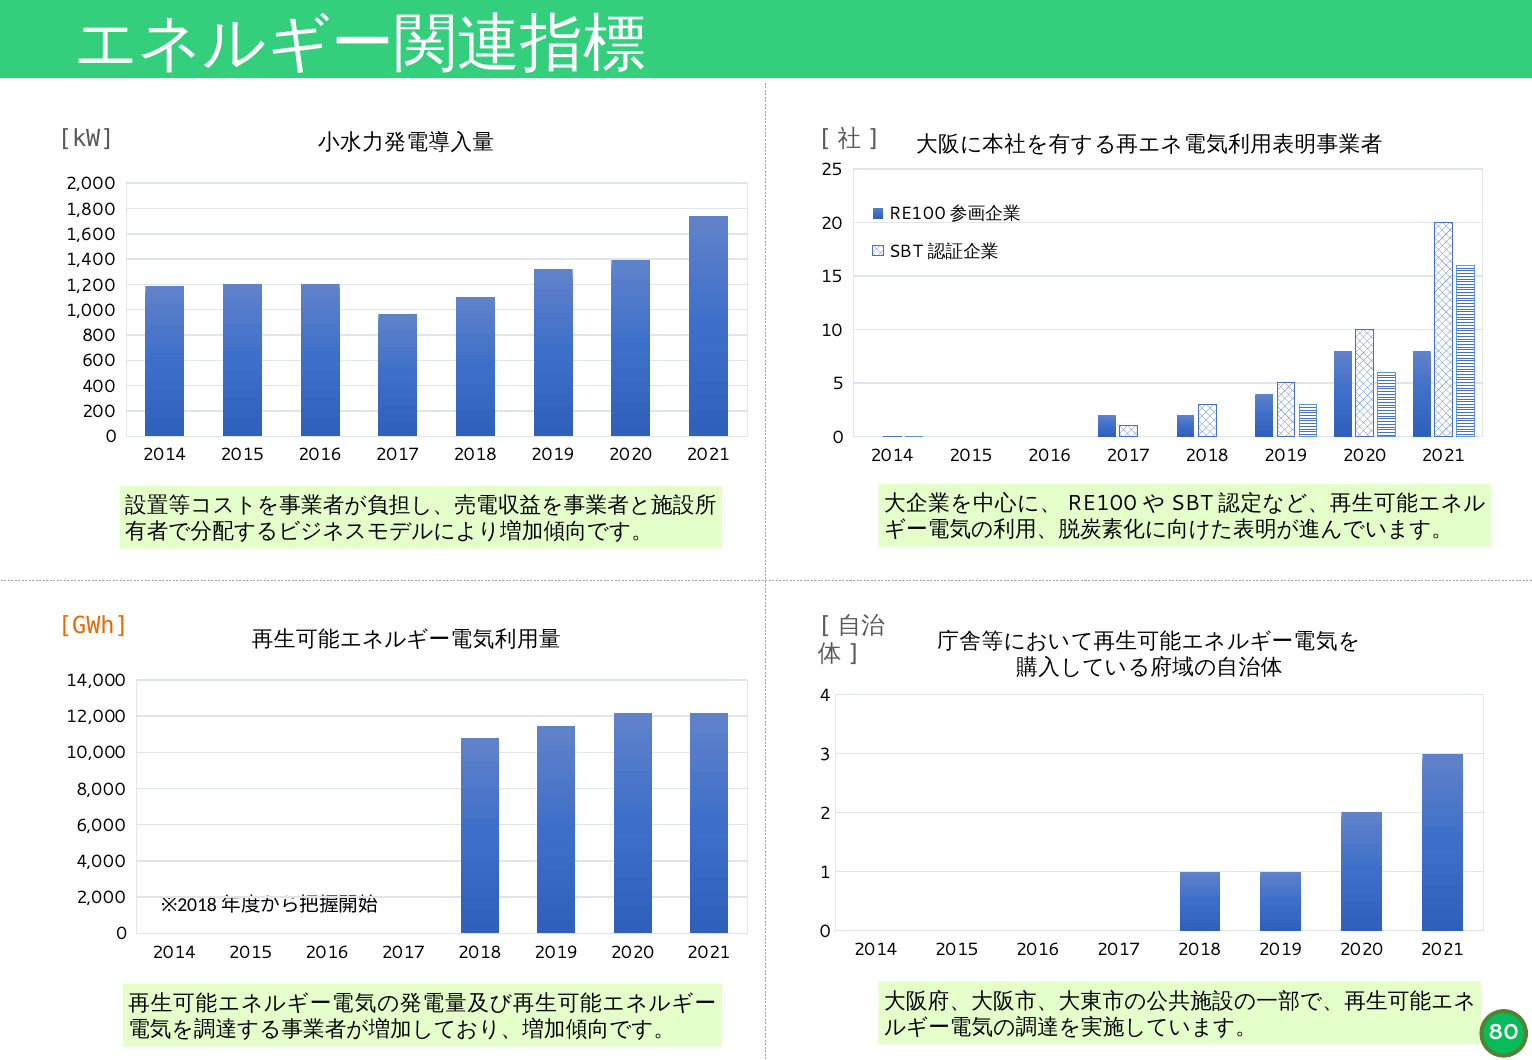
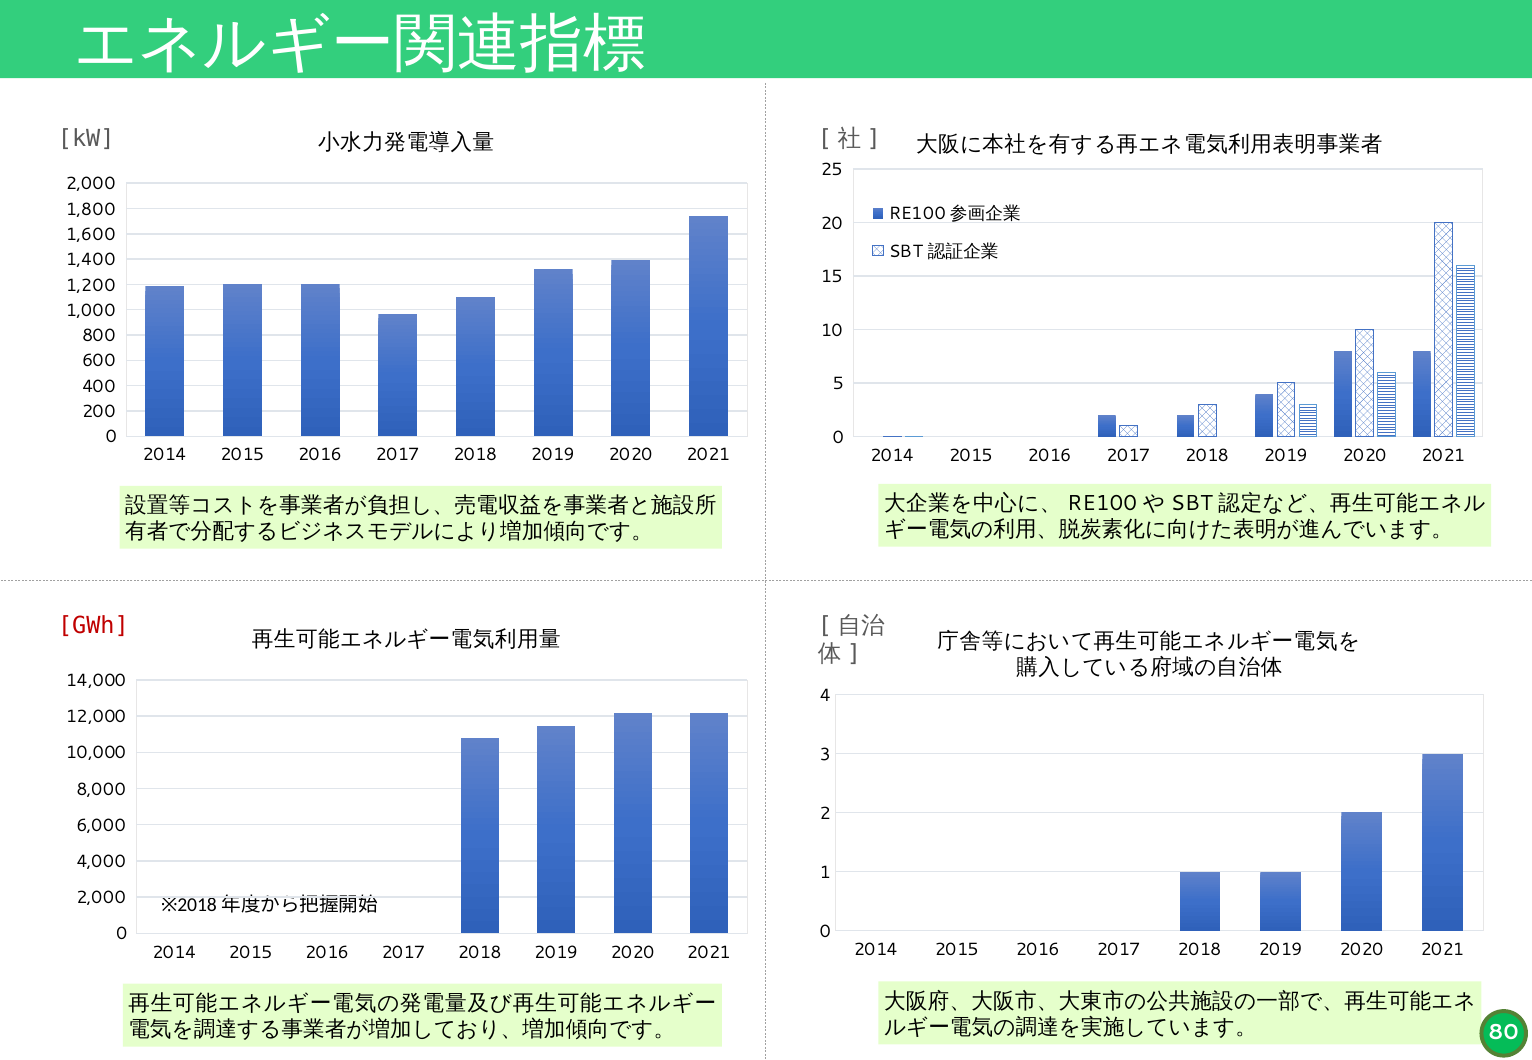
GWh colour: orange -> red (93, 626)
